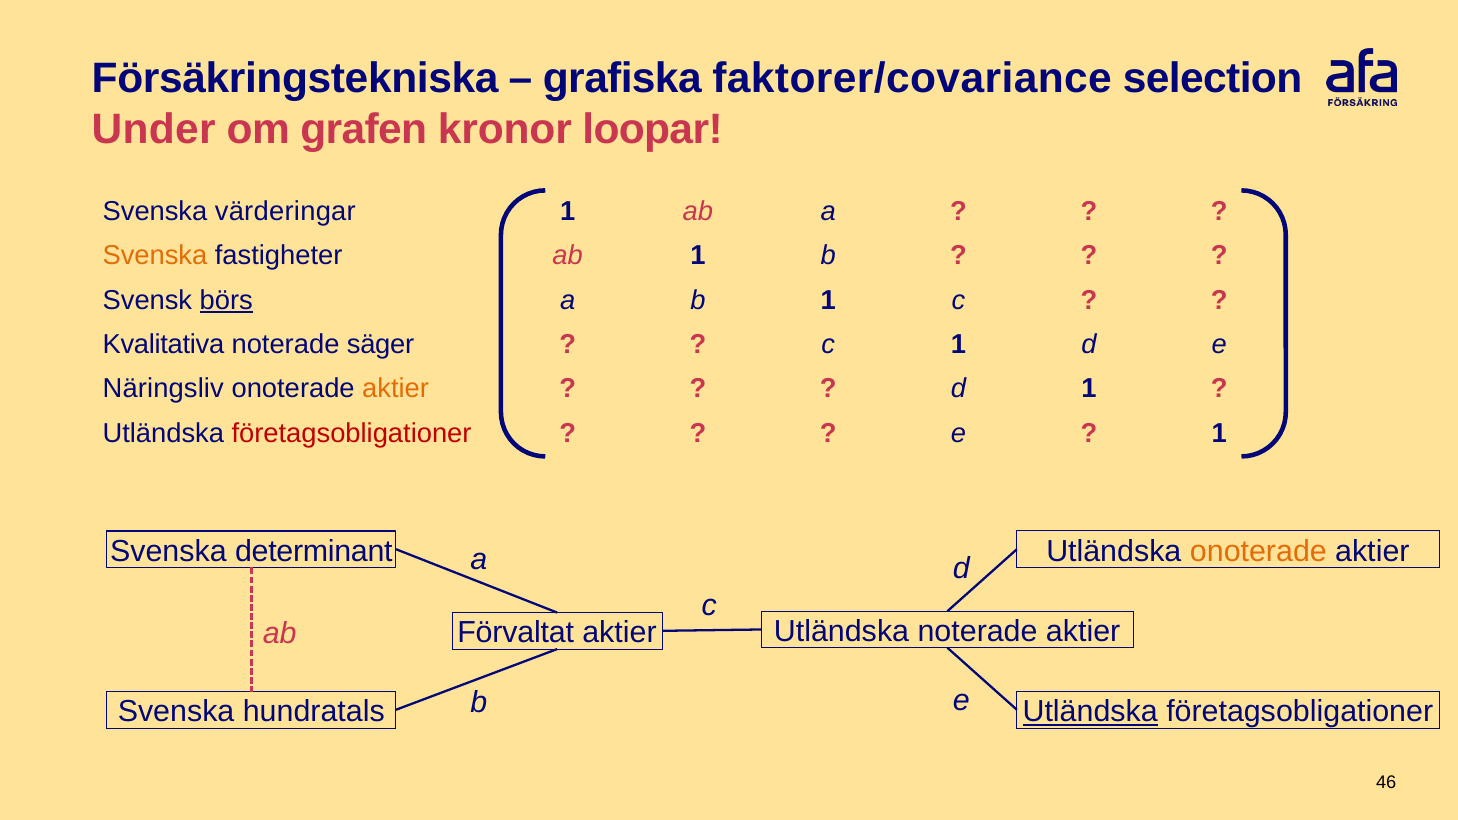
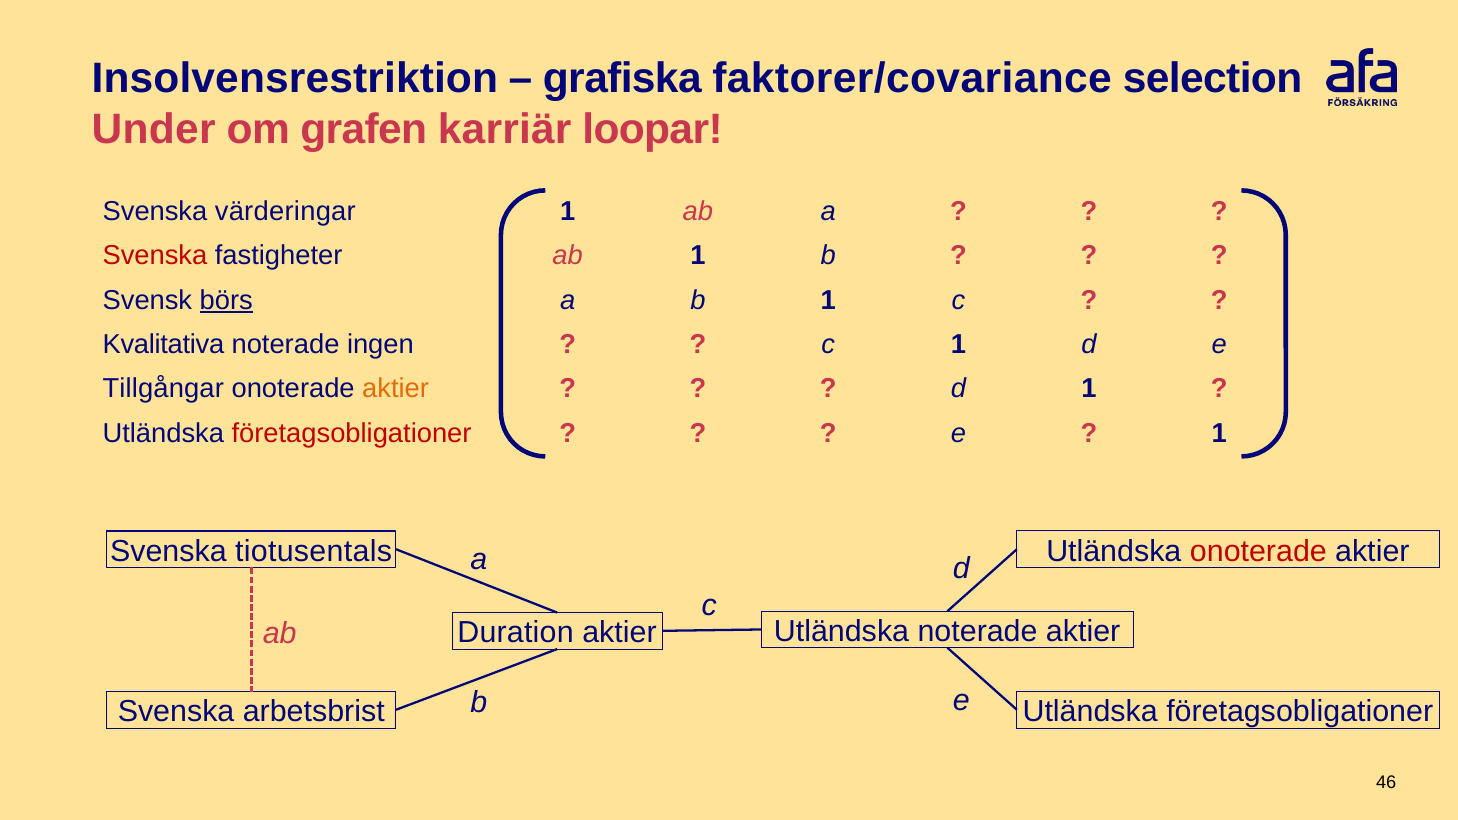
Försäkringstekniska: Försäkringstekniska -> Insolvensrestriktion (295, 79)
kronor: kronor -> karriär (505, 130)
Svenska colour: orange -> red (155, 256)
säger: säger -> ingen (380, 345)
Näringsliv: Näringsliv -> Tillgångar (163, 389)
determinant: determinant -> tiotusentals (314, 551)
onoterade colour: orange -> red (1258, 551)
Förvaltat: Förvaltat -> Duration (516, 633)
hundratals: hundratals -> arbetsbrist (314, 712)
Utländska underline: present -> none (1090, 712)
